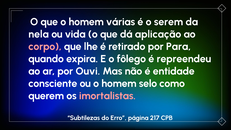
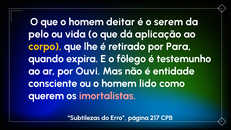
várias: várias -> deitar (121, 22)
nela: nela -> pelo (39, 34)
corpo colour: pink -> yellow (45, 46)
repreendeu: repreendeu -> testemunho (184, 59)
selo: selo -> lido (148, 83)
